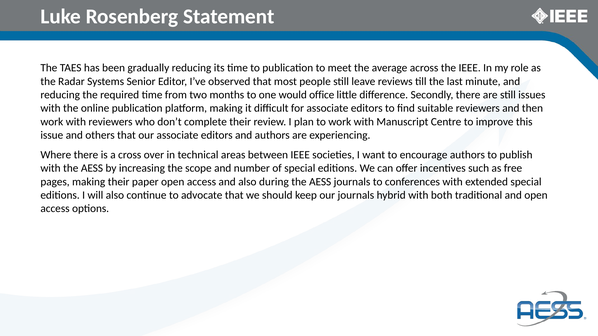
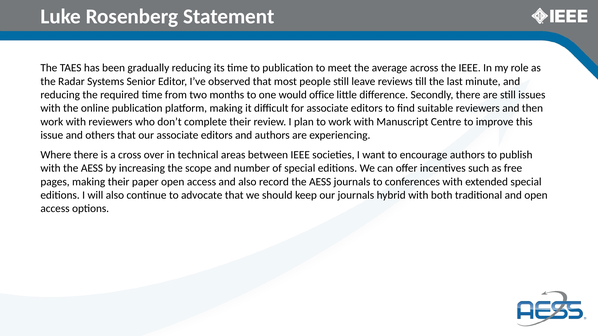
during: during -> record (274, 182)
